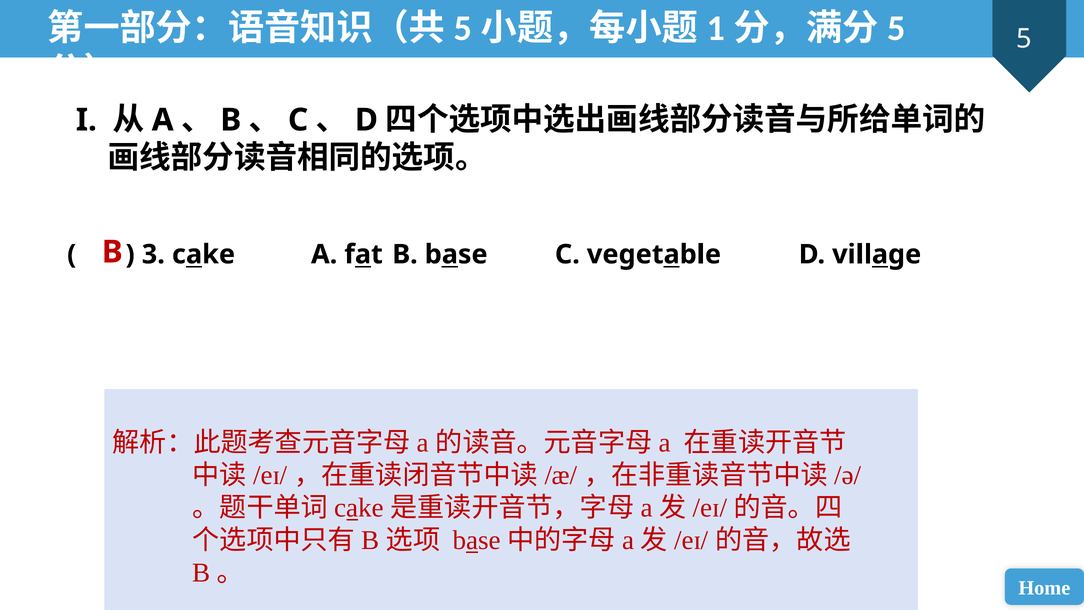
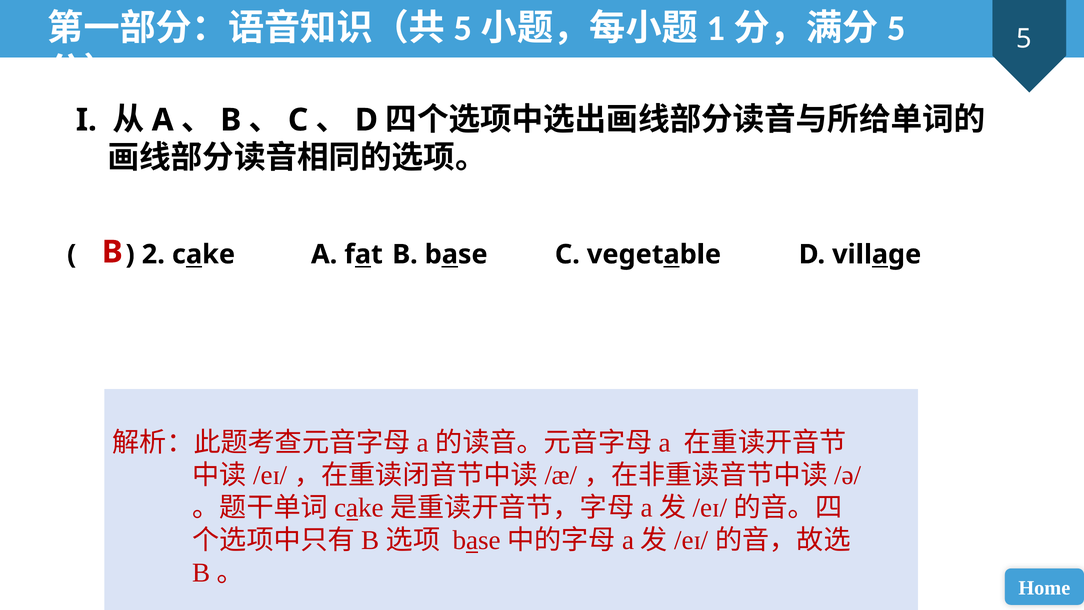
3: 3 -> 2 (153, 254)
